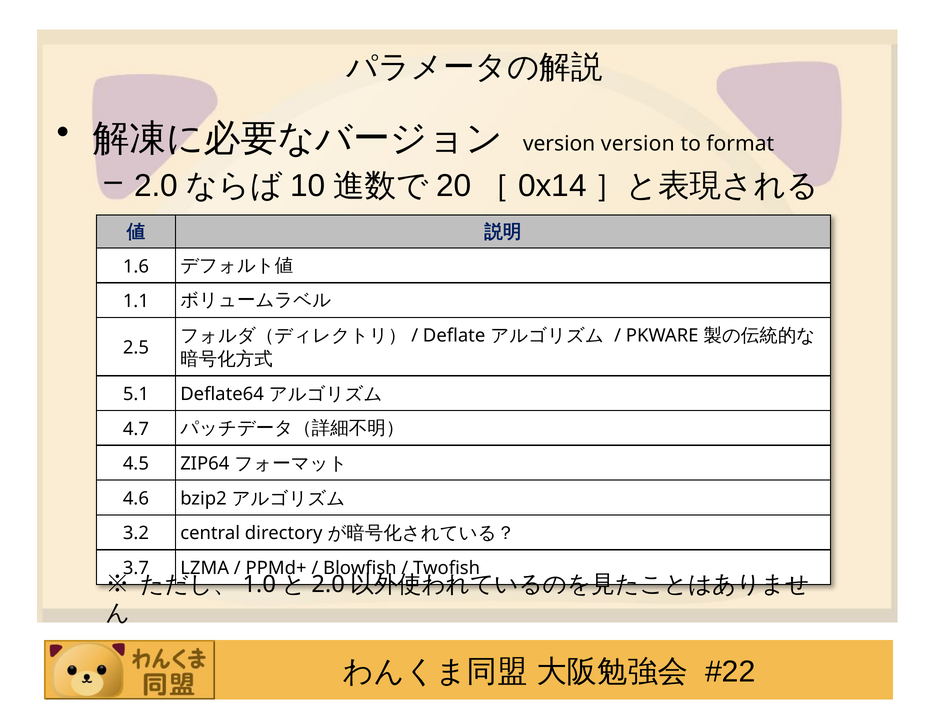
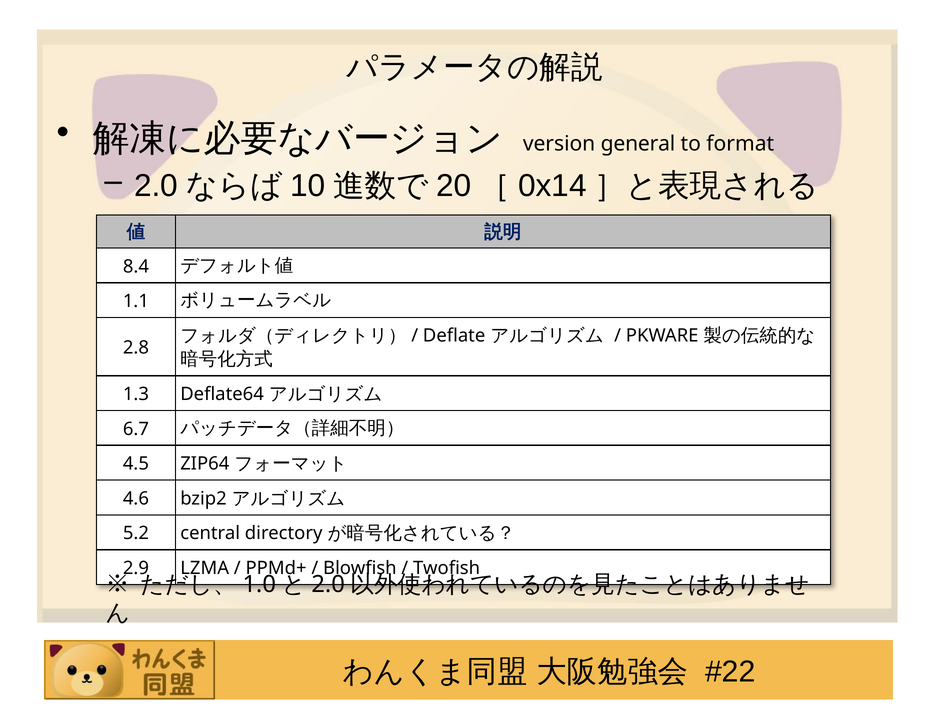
version version: version -> general (638, 144)
1.6: 1.6 -> 8.4 (136, 266)
2.5: 2.5 -> 2.8 (136, 348)
5.1: 5.1 -> 1.3 (136, 394)
4.7: 4.7 -> 6.7 (136, 429)
3.2: 3.2 -> 5.2 (136, 533)
3.7: 3.7 -> 2.9 (136, 568)
